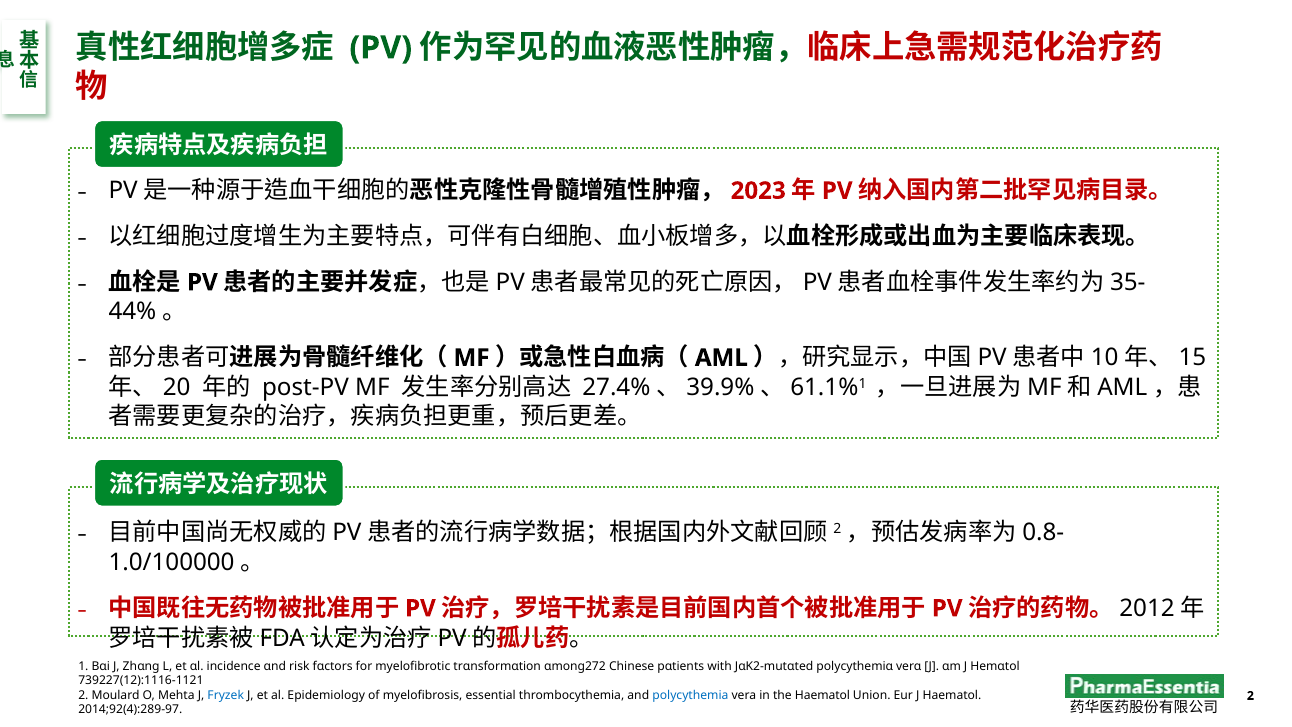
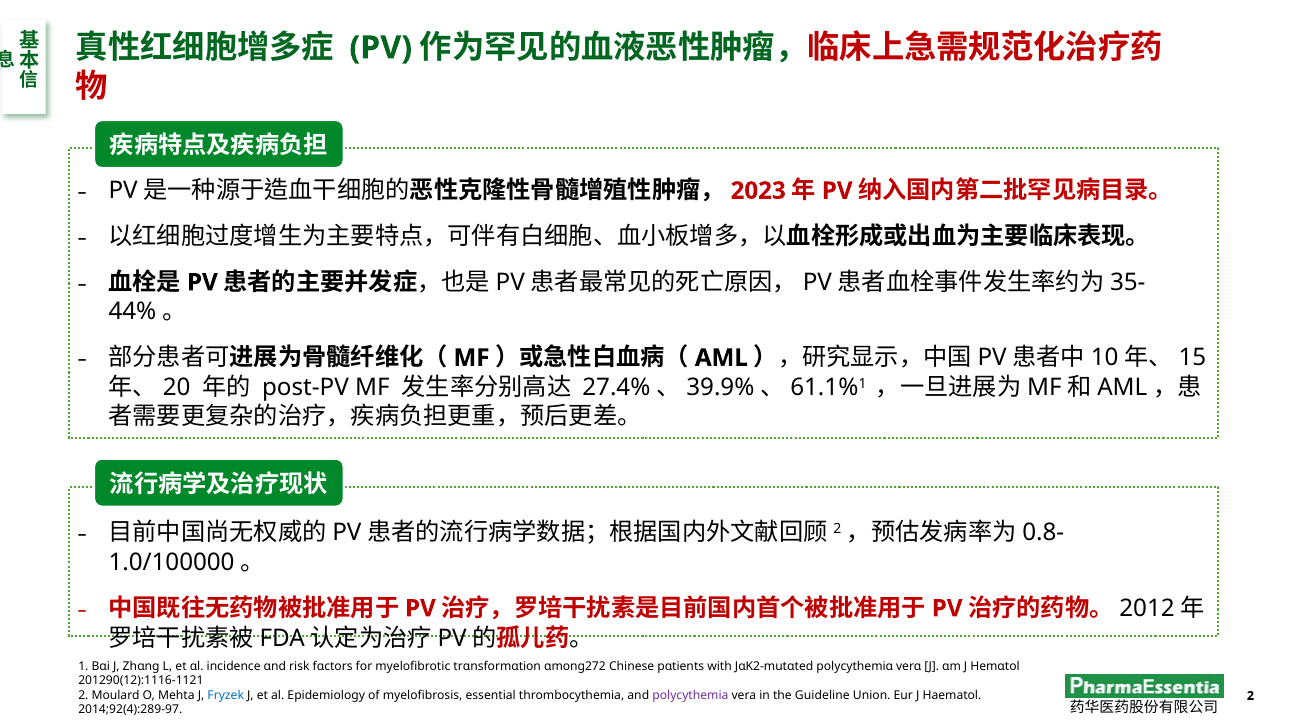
739227(12):1116-1121: 739227(12):1116-1121 -> 201290(12):1116-1121 (141, 680)
polycythemia colour: blue -> purple (690, 695)
the Haematol: Haematol -> Guideline (822, 695)
